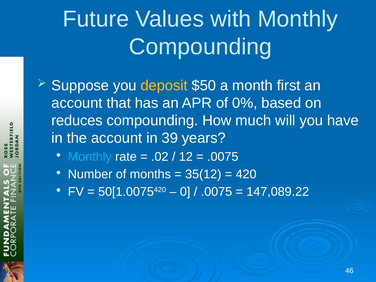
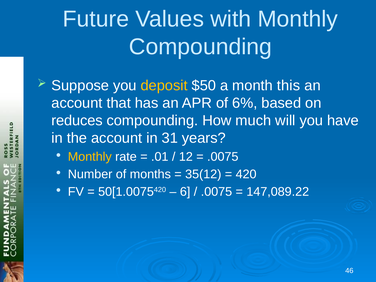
first: first -> this (289, 85)
0%: 0% -> 6% (245, 103)
39: 39 -> 31 (170, 138)
Monthly colour: light blue -> yellow (90, 157)
.02: .02 -> .01 (160, 157)
0: 0 -> 6 (185, 192)
